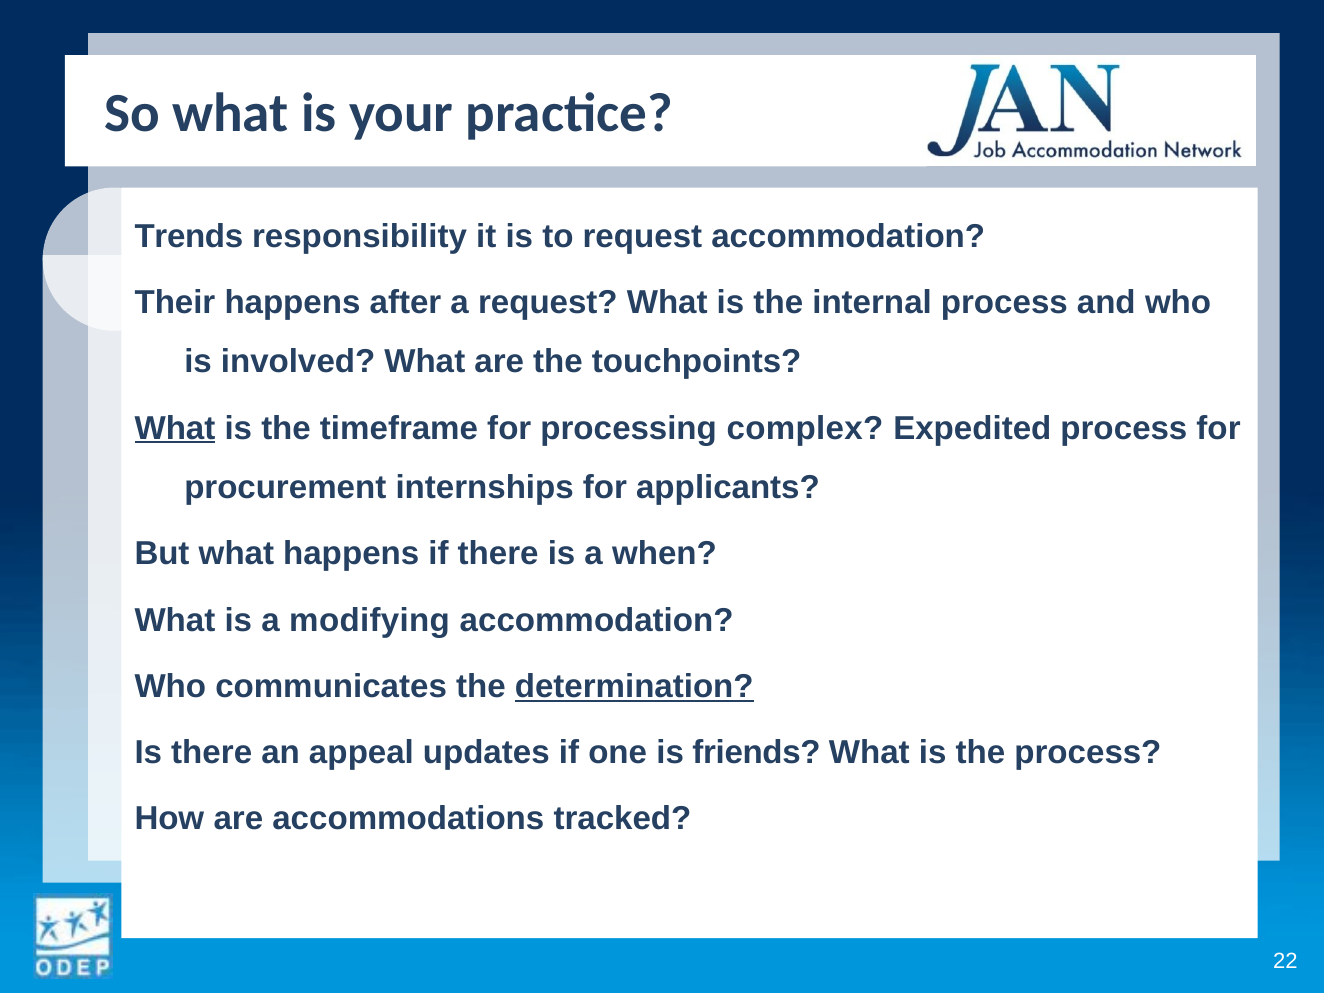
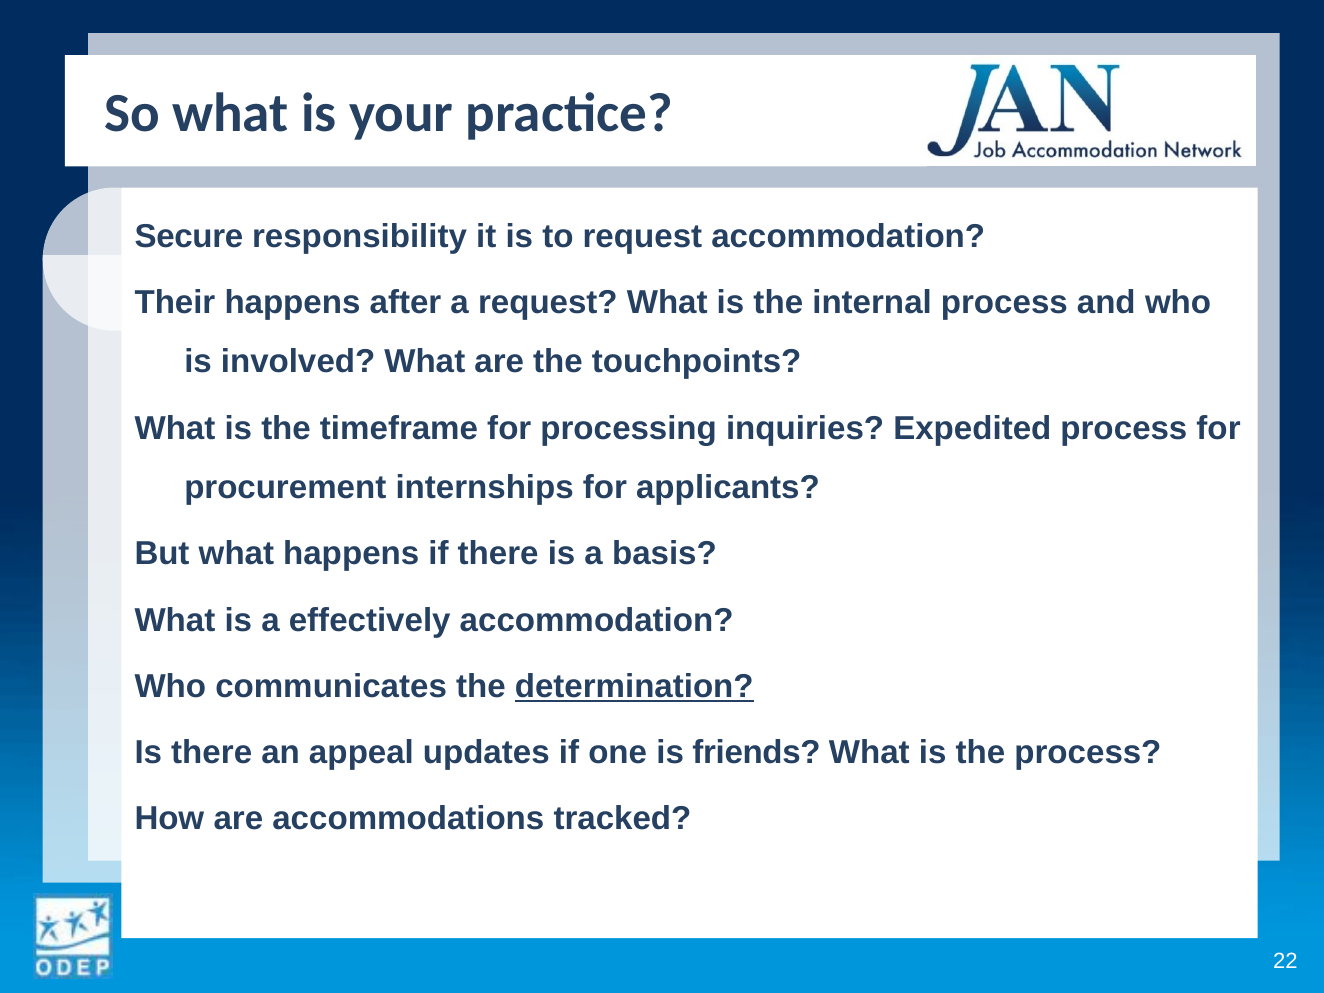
Trends: Trends -> Secure (189, 236)
What underline: present -> none (175, 428)
complex: complex -> inquiries (805, 428)
when: when -> basis (664, 554)
modifying: modifying -> effectively (370, 620)
